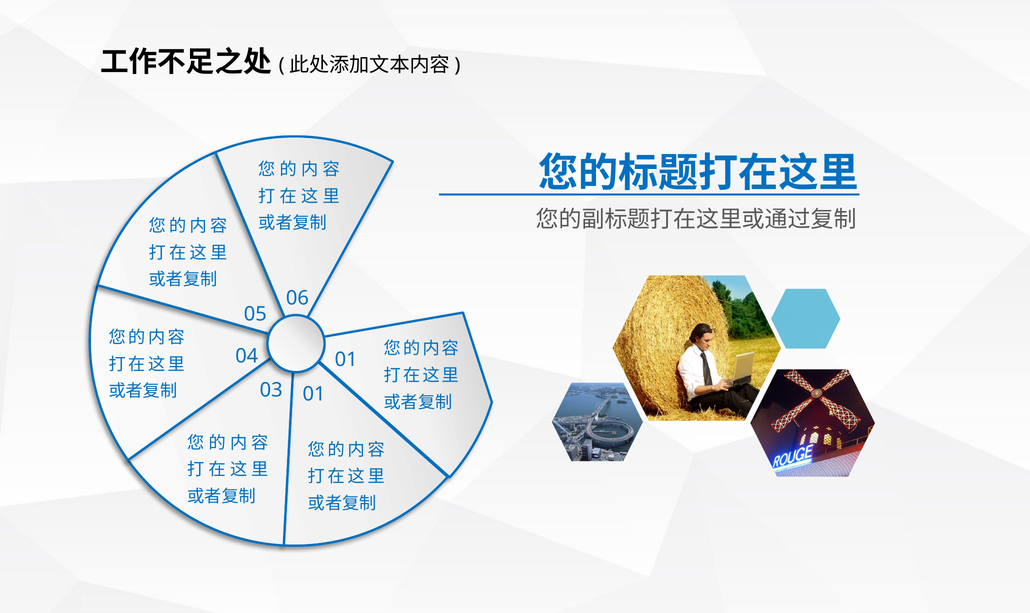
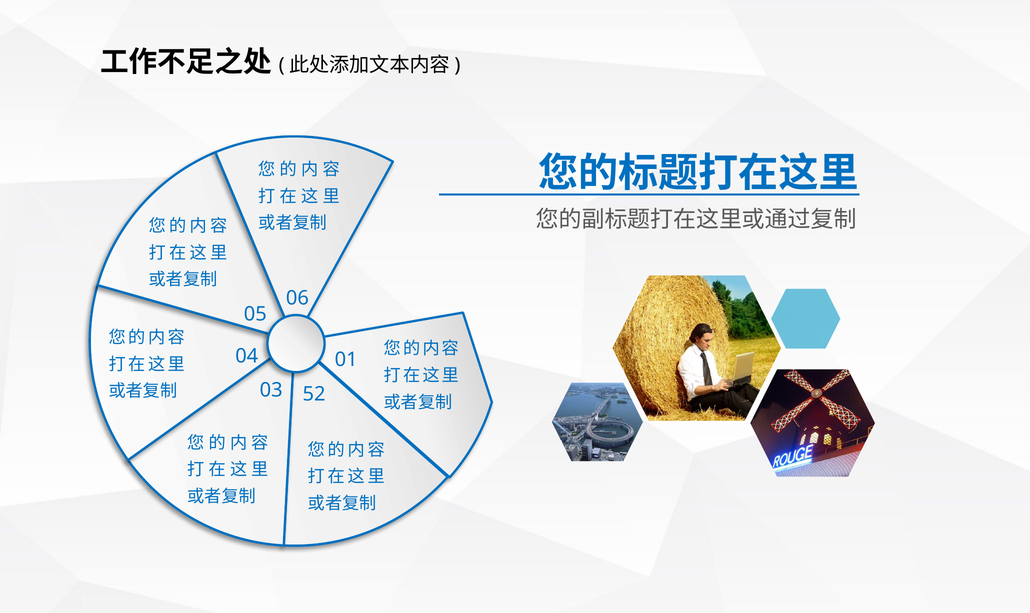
03 01: 01 -> 52 (314, 394)
